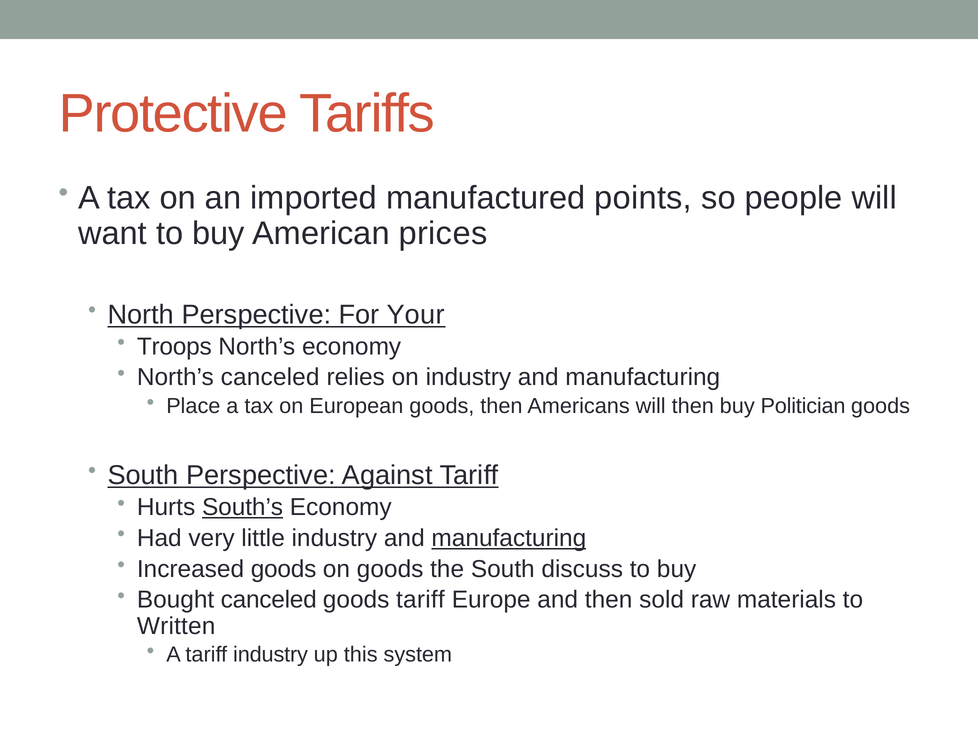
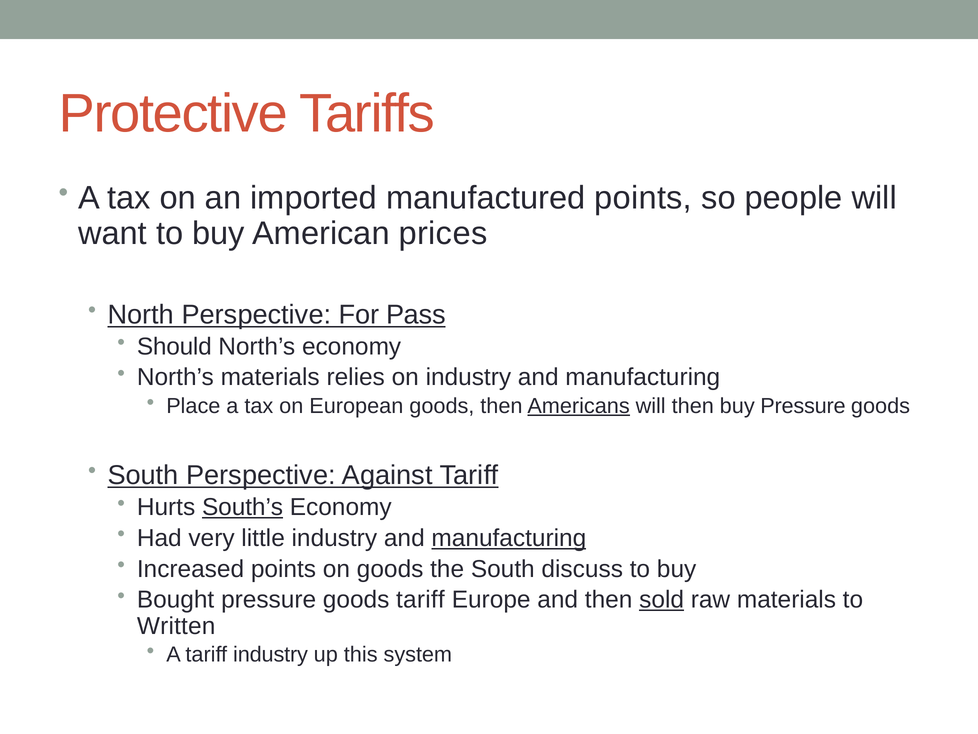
Your: Your -> Pass (416, 314)
Troops: Troops -> Should (174, 346)
North’s canceled: canceled -> materials (270, 377)
Americans underline: none -> present (579, 406)
buy Politician: Politician -> Pressure (803, 406)
Increased goods: goods -> points (283, 569)
Bought canceled: canceled -> pressure (269, 599)
sold underline: none -> present (662, 599)
